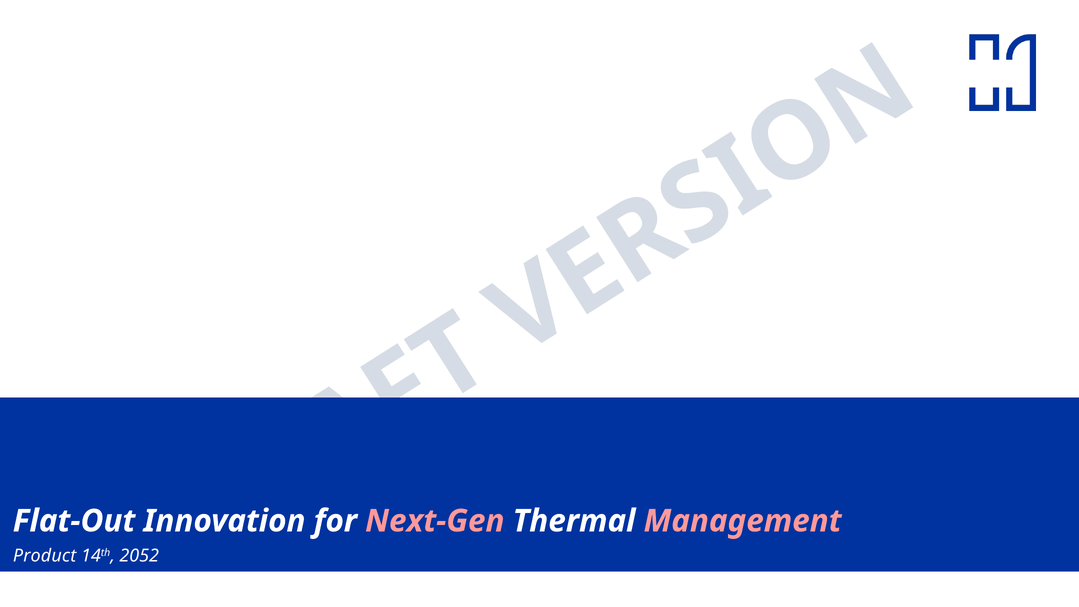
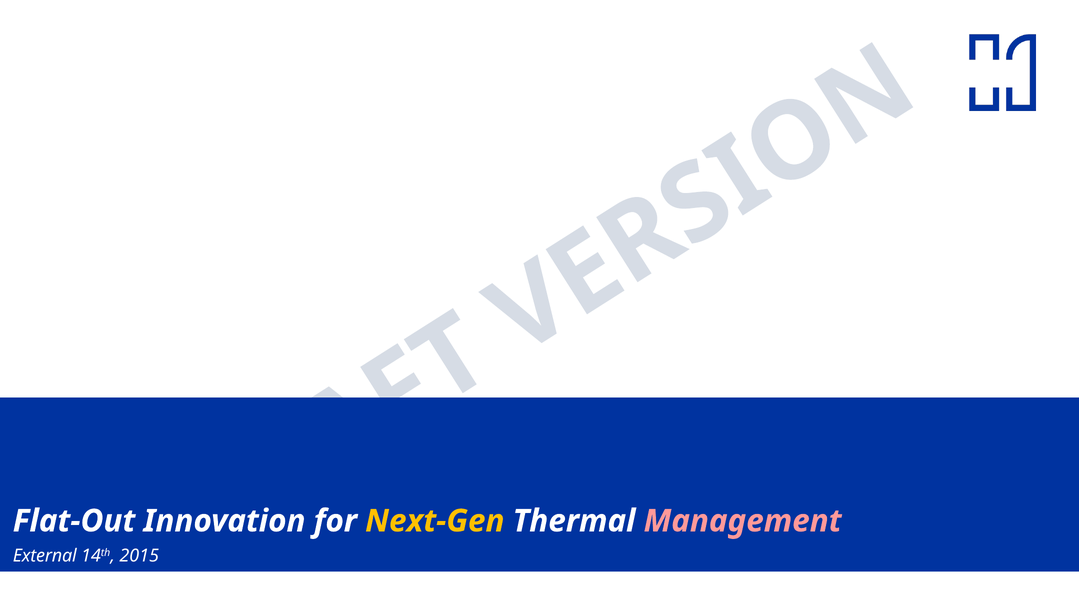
Next-Gen colour: pink -> yellow (435, 521)
Product: Product -> External (45, 556)
2052: 2052 -> 2015 (139, 556)
